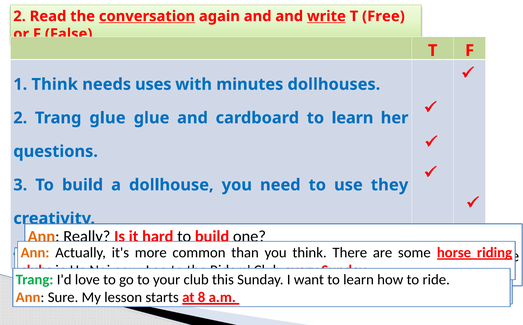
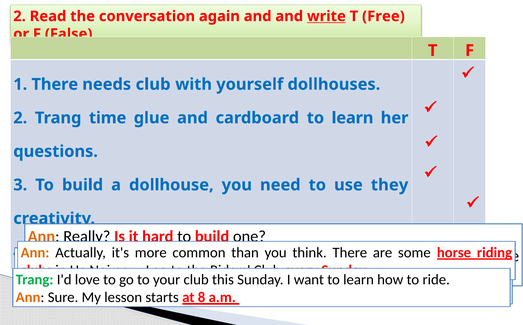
conversation underline: present -> none (147, 16)
1 Think: Think -> There (55, 84)
needs uses: uses -> club (153, 84)
with minutes: minutes -> yourself (250, 84)
Trang glue: glue -> time (108, 118)
